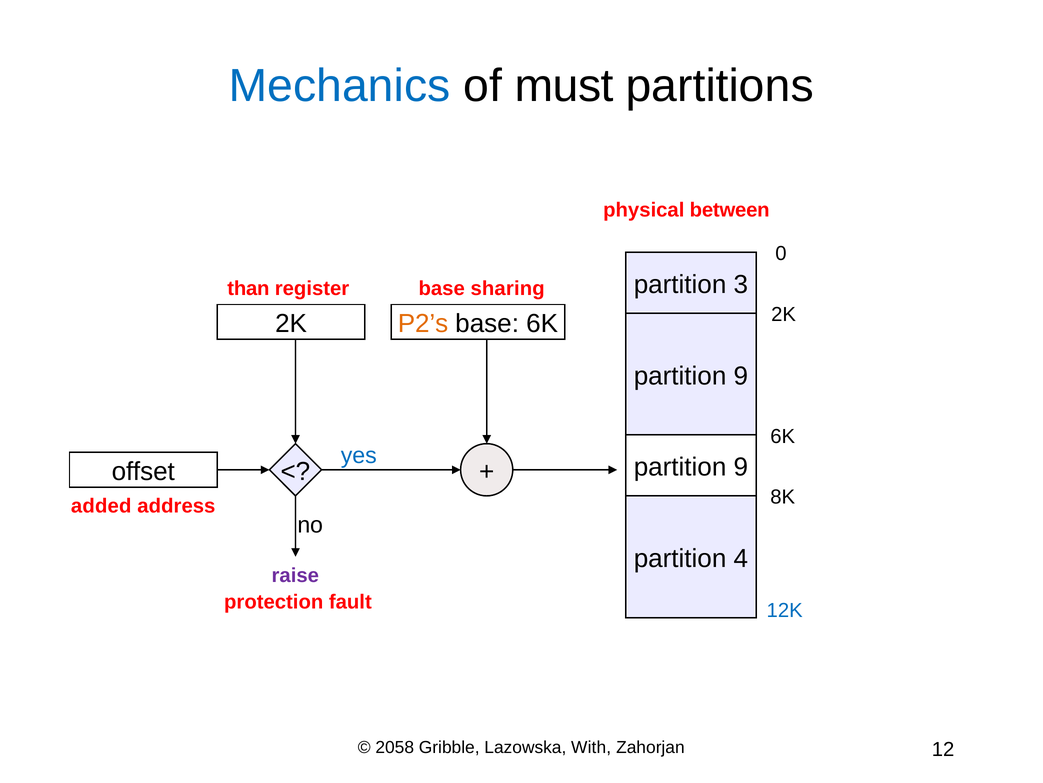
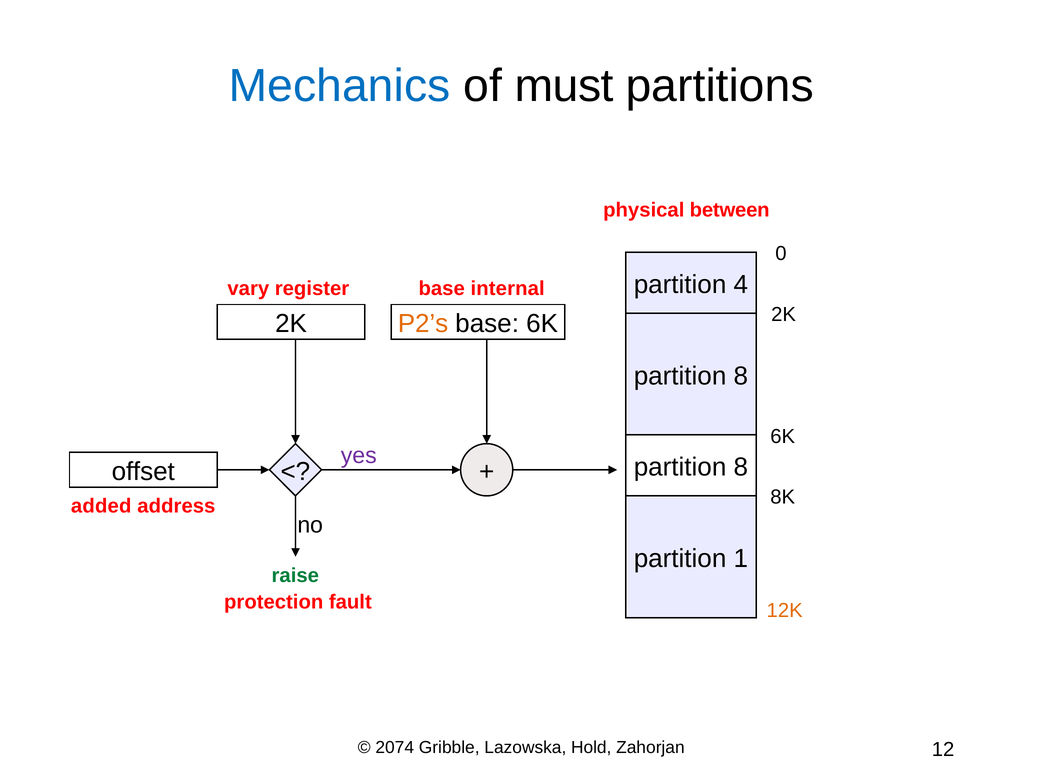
3: 3 -> 4 (741, 284)
than: than -> vary (248, 288)
sharing: sharing -> internal (508, 288)
9: 9 -> 8 (741, 376)
yes colour: blue -> purple (359, 455)
9: 9 -> 8 (741, 467)
4: 4 -> 1 (741, 558)
raise colour: purple -> green (295, 575)
12K colour: blue -> orange (785, 610)
2058: 2058 -> 2074 (395, 747)
With: With -> Hold (591, 747)
